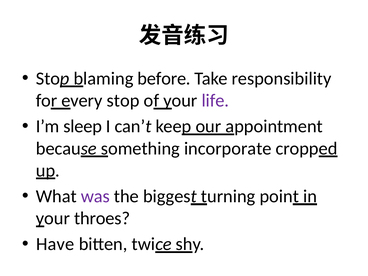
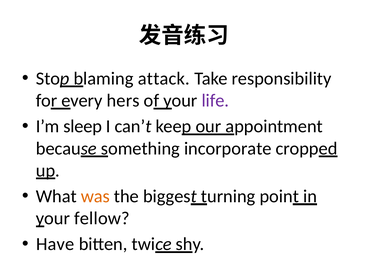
before: before -> attack (164, 79)
every stop: stop -> hers (123, 101)
was colour: purple -> orange (95, 196)
throes: throes -> fellow (102, 218)
